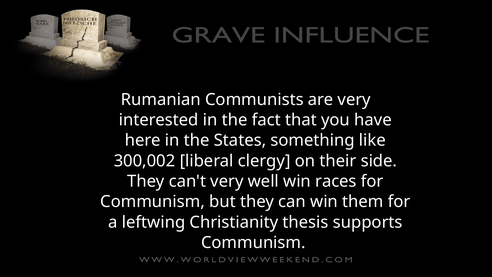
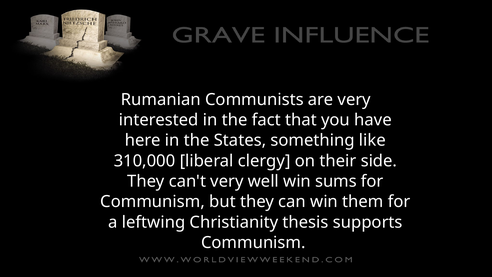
300,002: 300,002 -> 310,000 (145, 161)
races: races -> sums (336, 181)
